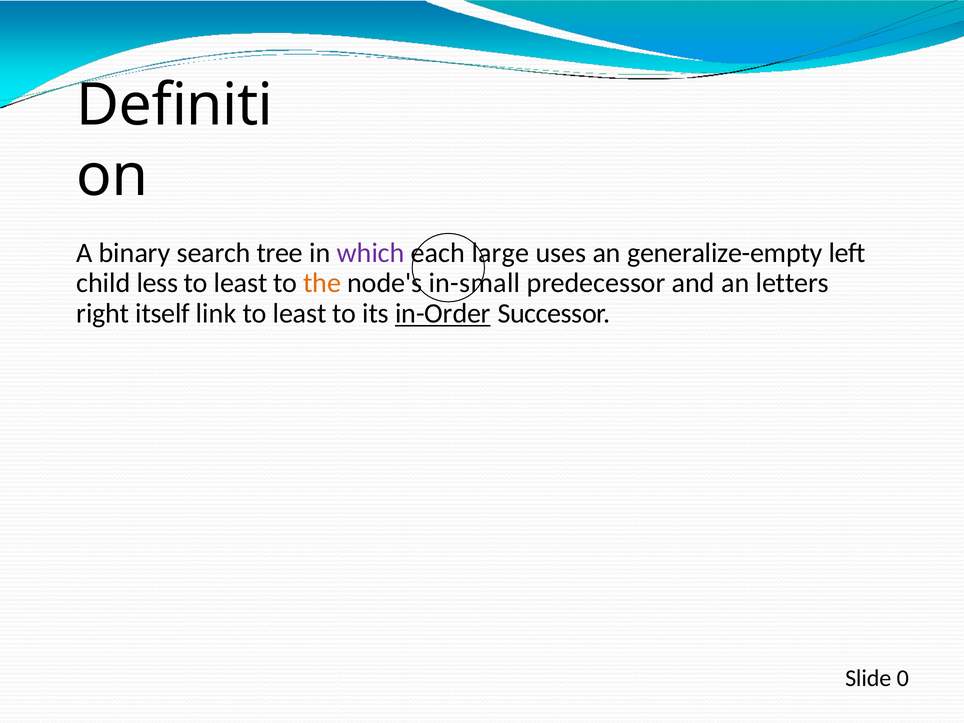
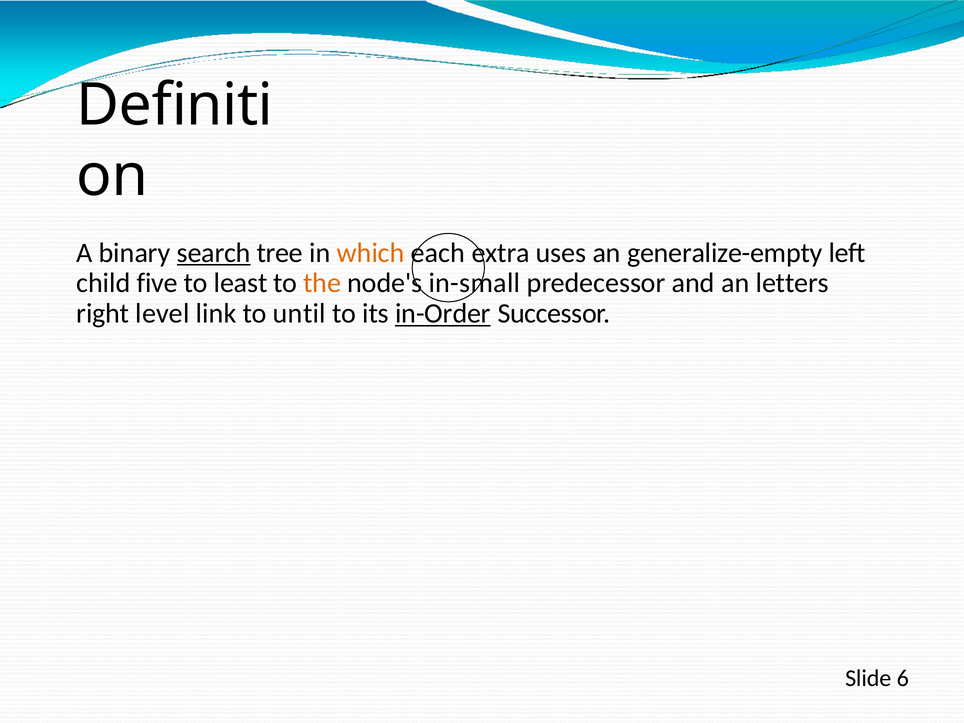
search underline: none -> present (214, 253)
which colour: purple -> orange (371, 253)
large: large -> extra (501, 253)
less: less -> five (157, 283)
itself: itself -> level (162, 314)
link to least: least -> until (299, 314)
0: 0 -> 6 (903, 678)
